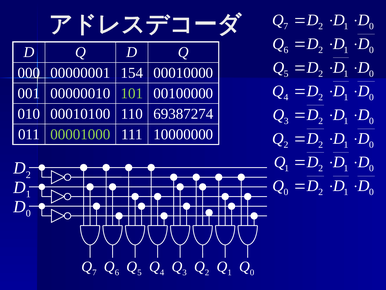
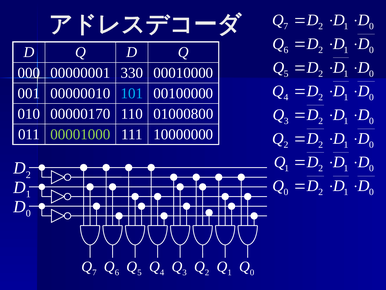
154: 154 -> 330 (132, 73)
101 colour: light green -> light blue (132, 93)
00010100: 00010100 -> 00000170 (80, 114)
69387274: 69387274 -> 01000800 (183, 114)
